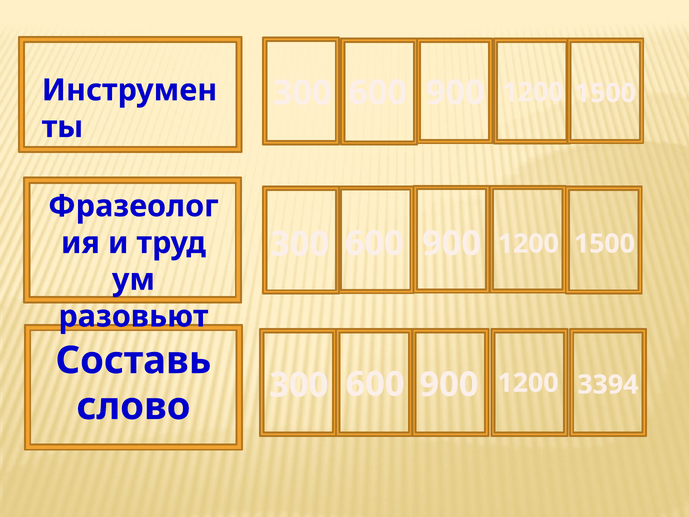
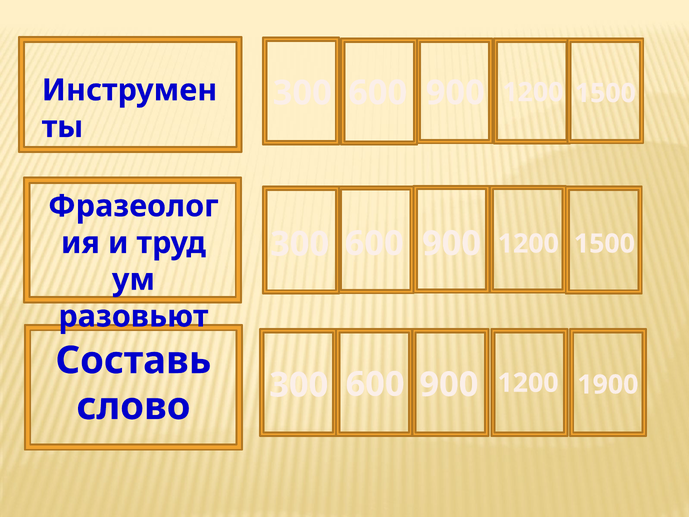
3394: 3394 -> 1900 (608, 385)
